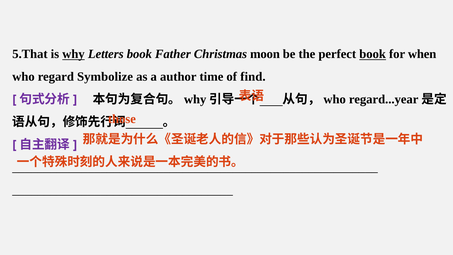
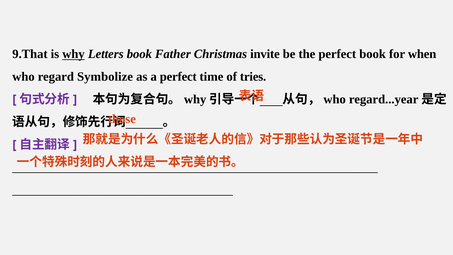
5.That: 5.That -> 9.That (30, 54)
moon: moon -> invite (265, 54)
book underline: present -> none (373, 54)
a author: author -> perfect (178, 77)
find: find -> tries (253, 77)
